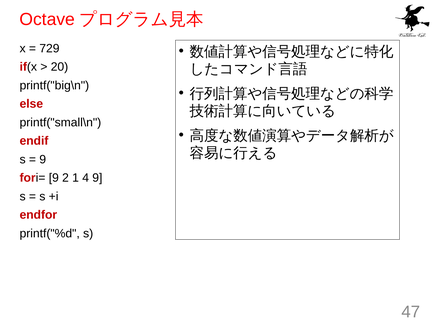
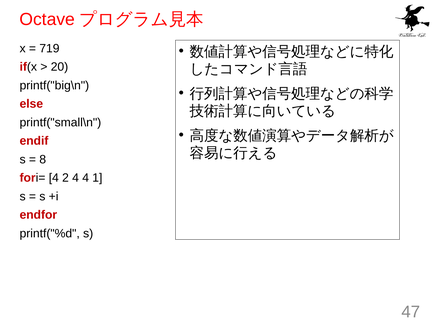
729: 729 -> 719 (49, 48)
9: 9 -> 8 (43, 159)
fori= 9: 9 -> 4 (54, 178)
2 1: 1 -> 4 (76, 178)
4 9: 9 -> 1 (97, 178)
